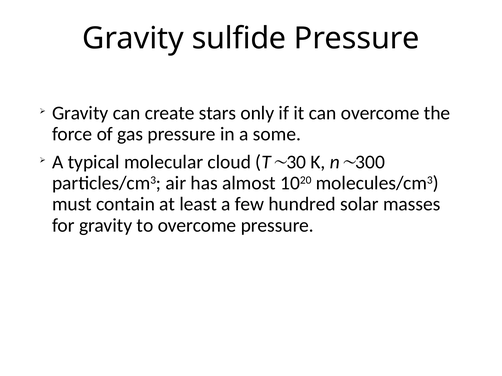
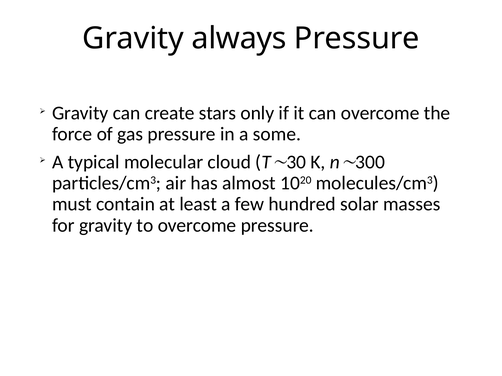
sulfide: sulfide -> always (239, 38)
